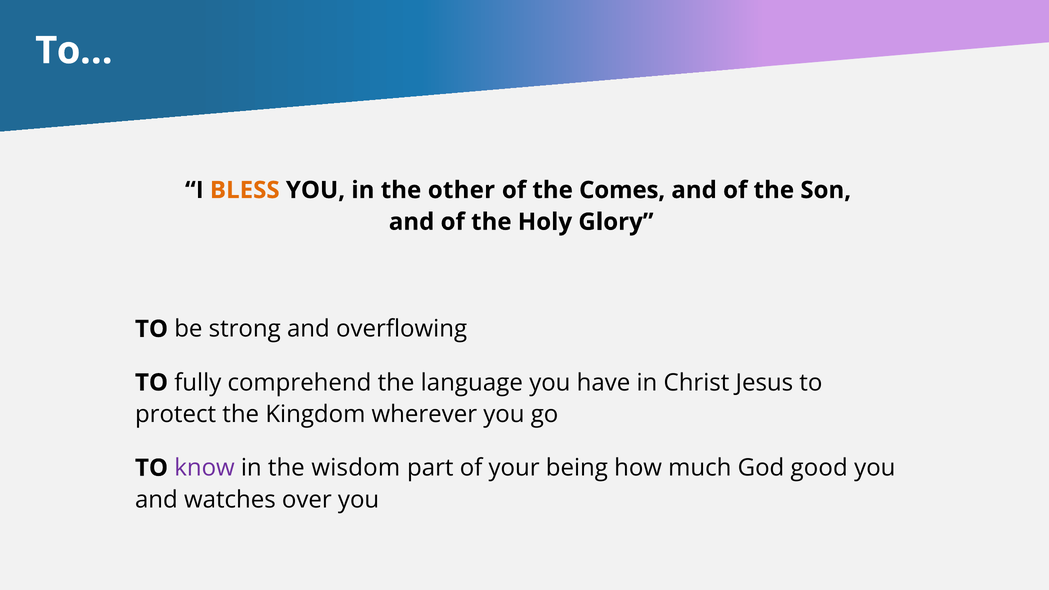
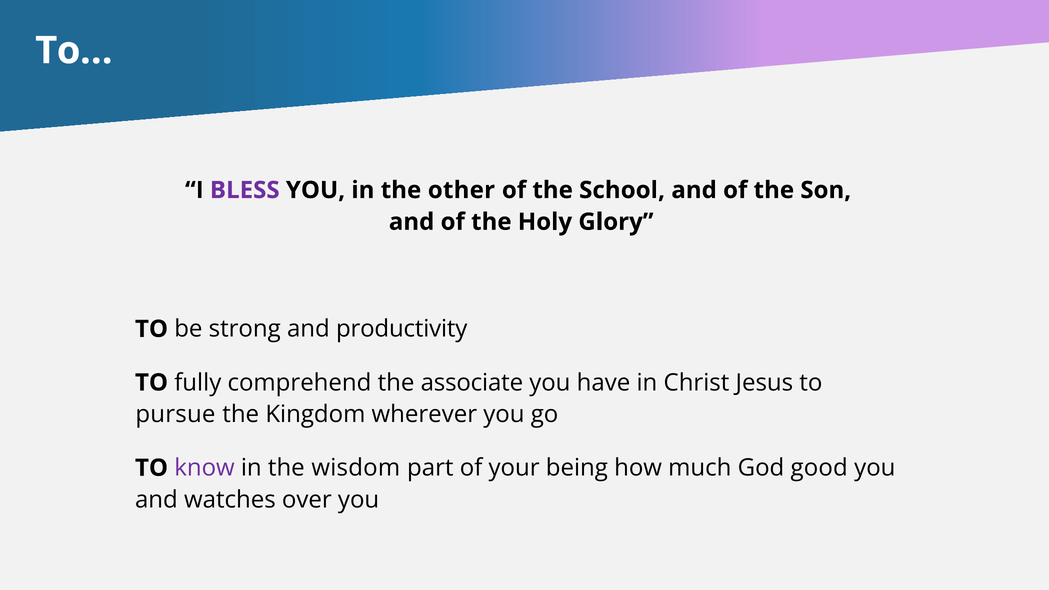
BLESS colour: orange -> purple (245, 190)
Comes: Comes -> School (622, 190)
overflowing: overflowing -> productivity (402, 329)
language: language -> associate (472, 383)
protect: protect -> pursue (175, 414)
